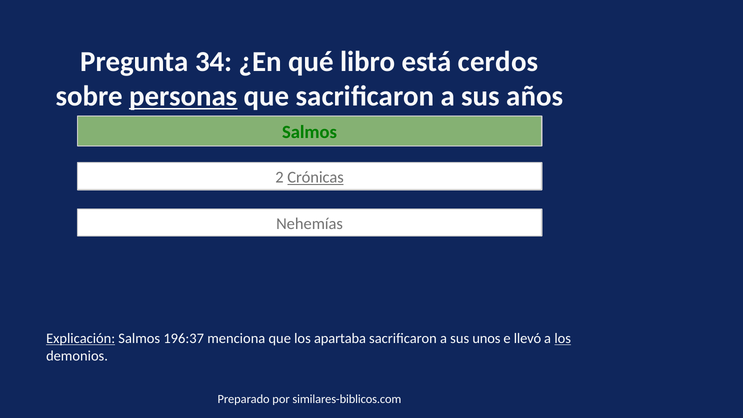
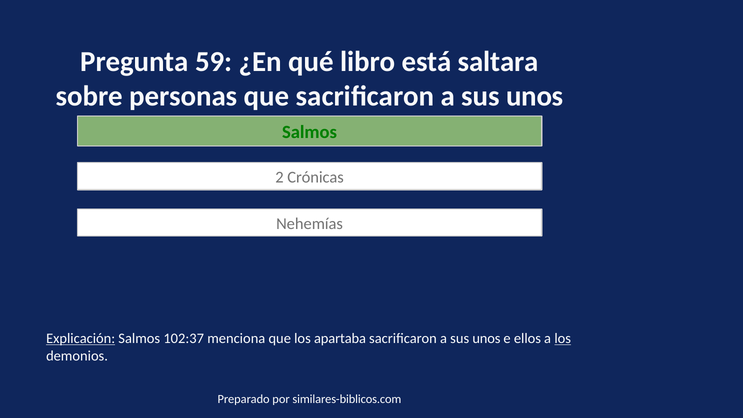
34: 34 -> 59 (214, 62)
cerdos: cerdos -> saltara (498, 62)
personas underline: present -> none (183, 96)
años: años -> unos (535, 96)
Crónicas underline: present -> none (316, 177)
196:37: 196:37 -> 102:37 (184, 338)
llevó: llevó -> ellos (527, 338)
